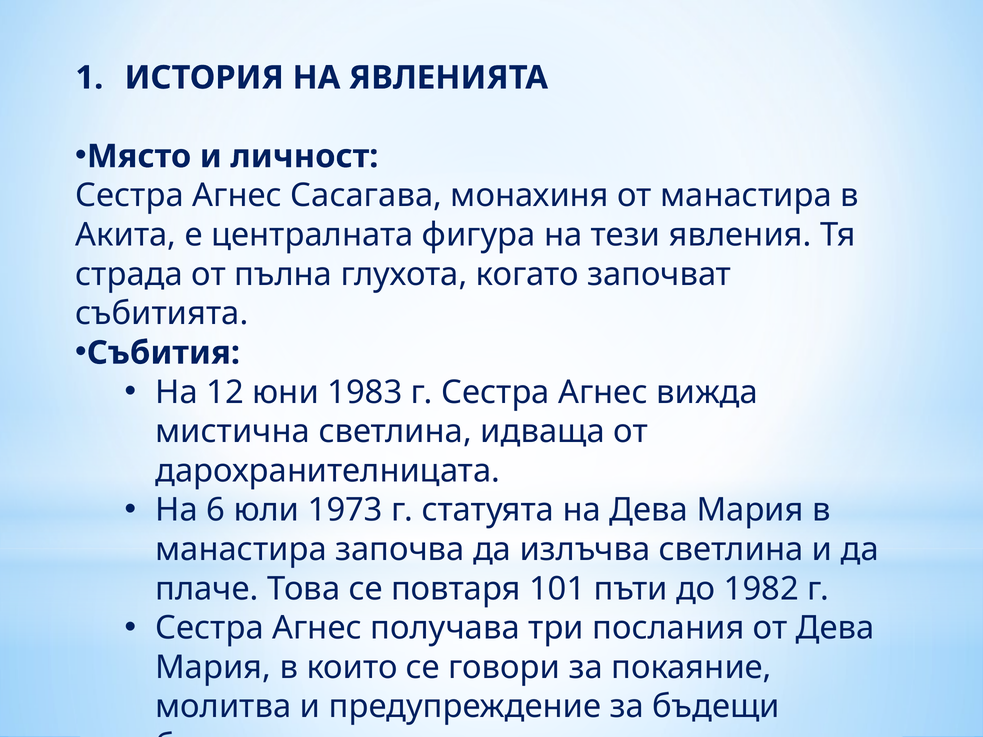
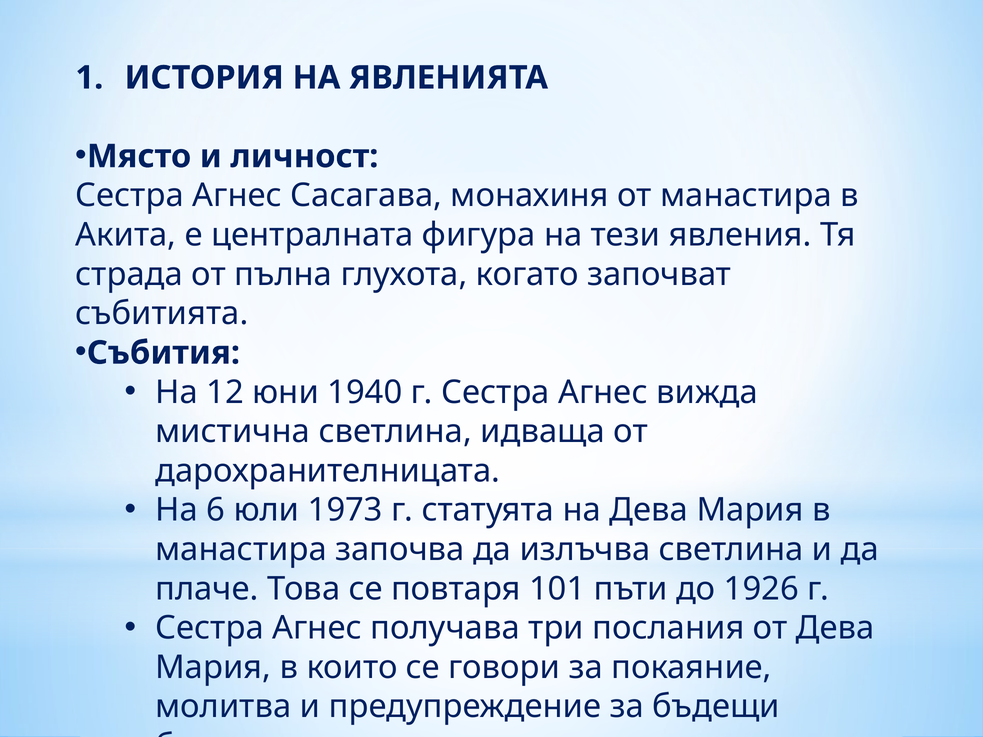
1983: 1983 -> 1940 (365, 392)
1982: 1982 -> 1926 (761, 589)
